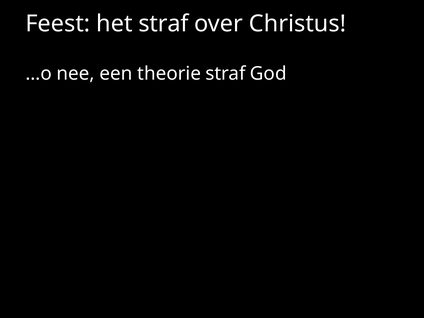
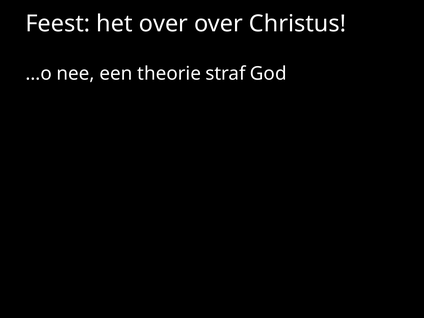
het straf: straf -> over (163, 24)
